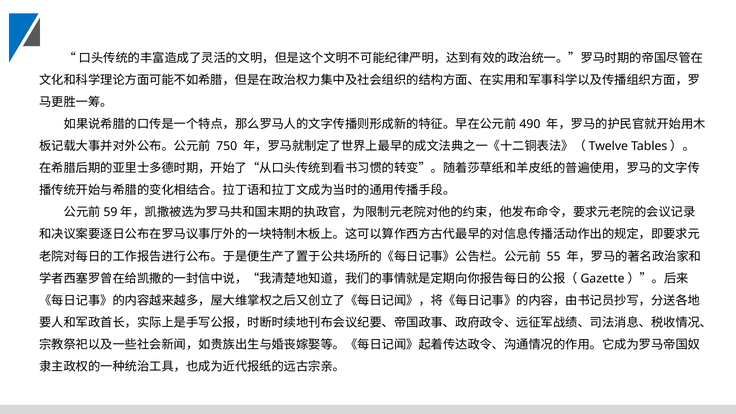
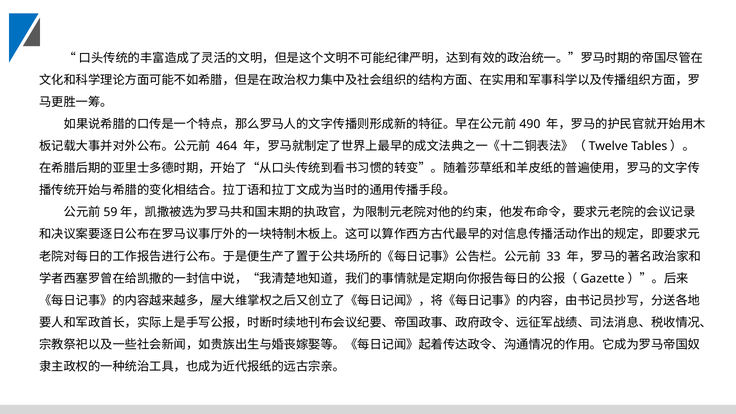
750: 750 -> 464 (227, 146)
55: 55 -> 33 (554, 256)
